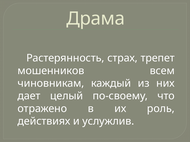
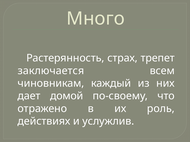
Драма: Драма -> Много (96, 19)
мошенников: мошенников -> заключается (51, 71)
целый: целый -> домой (67, 96)
